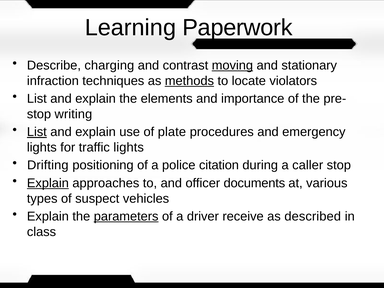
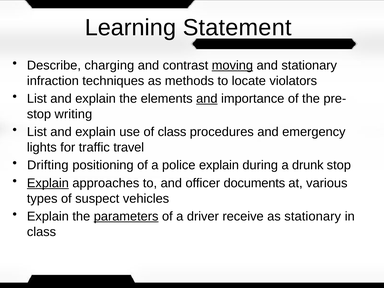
Paperwork: Paperwork -> Statement (237, 28)
methods underline: present -> none (189, 81)
and underline: none -> present (207, 99)
List underline: present -> none (37, 132)
of plate: plate -> class (172, 132)
traffic lights: lights -> travel (129, 147)
police citation: citation -> explain (219, 165)
caller: caller -> drunk (308, 165)
as described: described -> stationary (313, 216)
